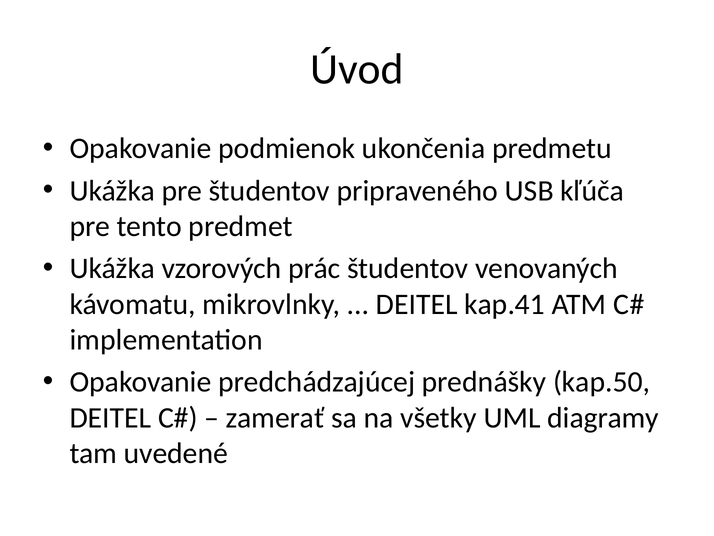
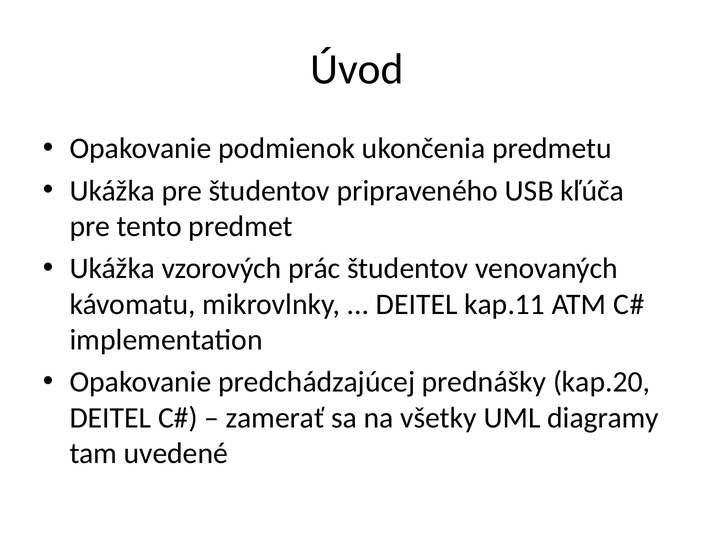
kap.41: kap.41 -> kap.11 (505, 304)
kap.50: kap.50 -> kap.20 (601, 382)
